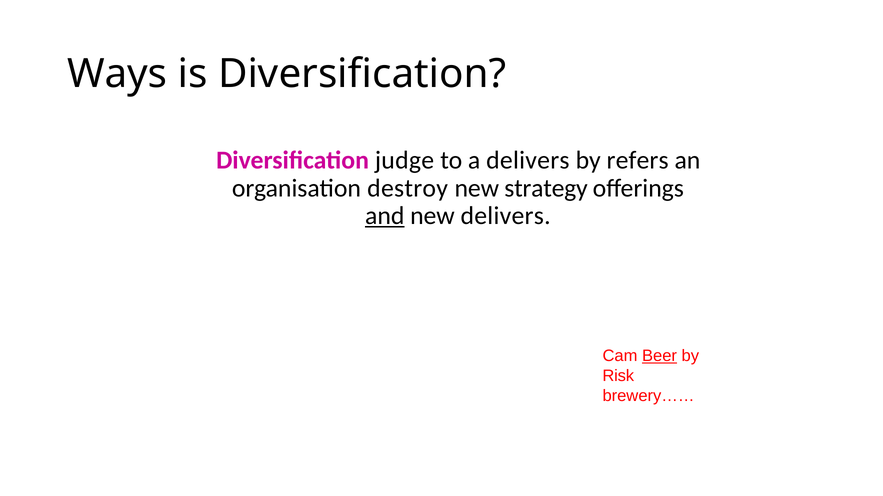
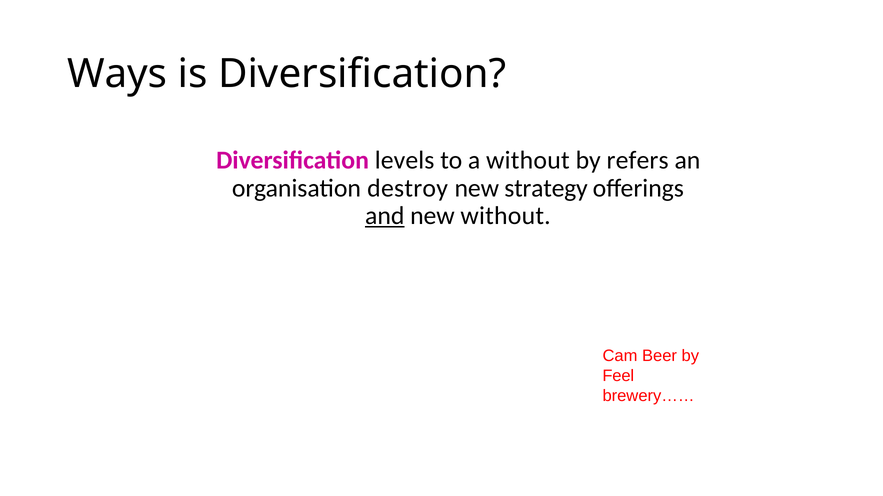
judge: judge -> levels (405, 161)
a delivers: delivers -> without (528, 161)
new delivers: delivers -> without (506, 216)
Beer underline: present -> none (660, 356)
Risk: Risk -> Feel (618, 376)
